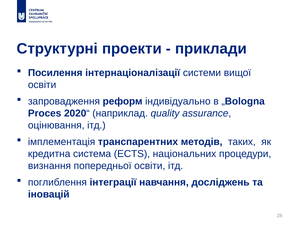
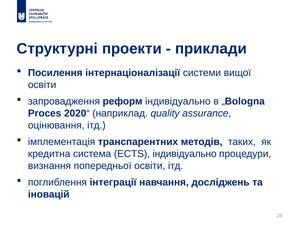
ECTS національних: національних -> індивідуально (185, 154)
